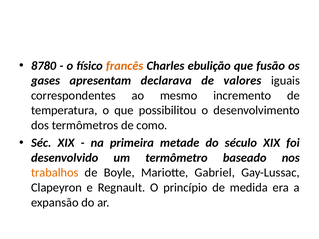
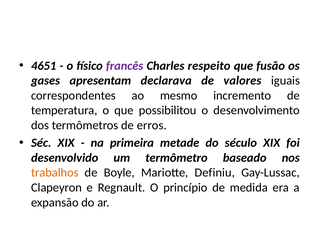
8780: 8780 -> 4651 (44, 66)
francês colour: orange -> purple (125, 66)
ebulição: ebulição -> respeito (209, 66)
como: como -> erros (152, 125)
Gabriel: Gabriel -> Definiu (215, 173)
